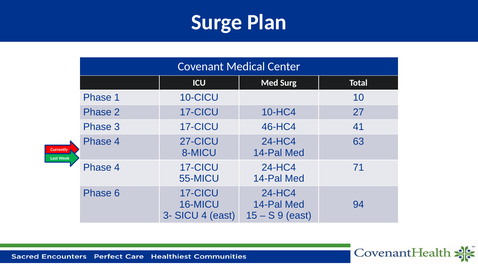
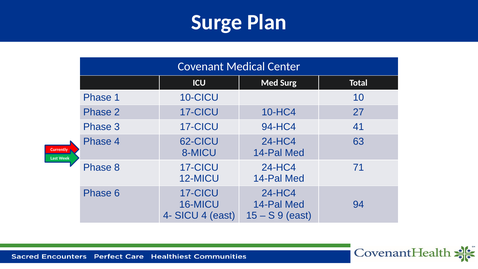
46-HC4: 46-HC4 -> 94-HC4 (279, 127)
27-CICU: 27-CICU -> 62-CICU (199, 142)
4: 4 -> 8 (117, 167)
55-MICU: 55-MICU -> 12-MICU (199, 179)
3-: 3- -> 4- (168, 215)
